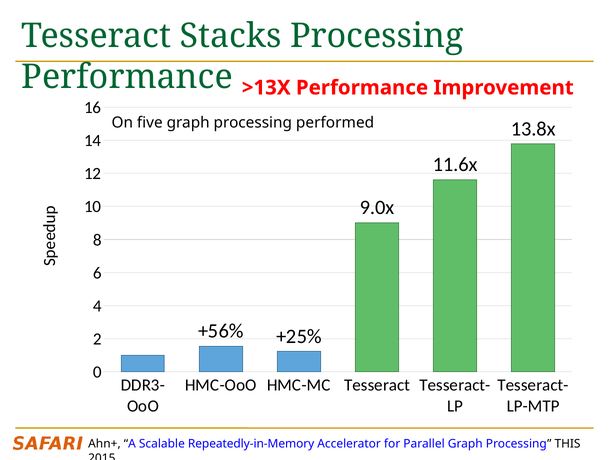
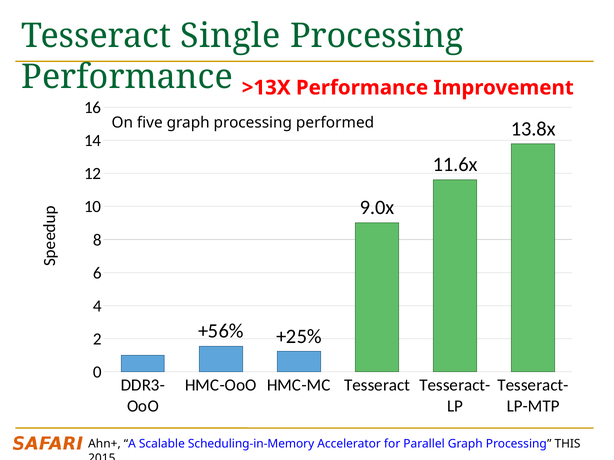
Stacks: Stacks -> Single (230, 36)
Repeatedly-in-Memory: Repeatedly-in-Memory -> Scheduling-in-Memory (251, 444)
